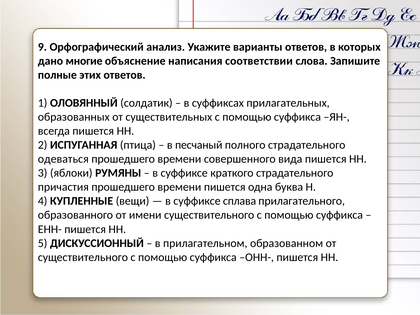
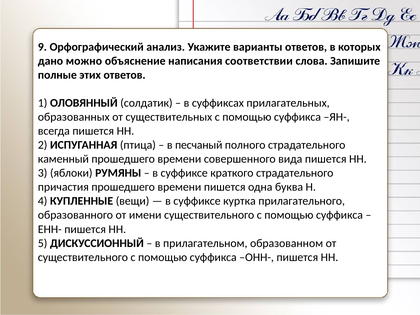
многие: многие -> можно (84, 61)
одеваться: одеваться -> каменный (63, 159)
сплава: сплава -> куртка (239, 201)
